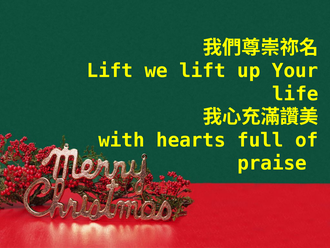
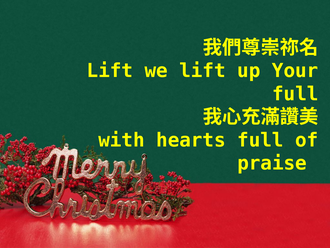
life: life -> full (295, 94)
